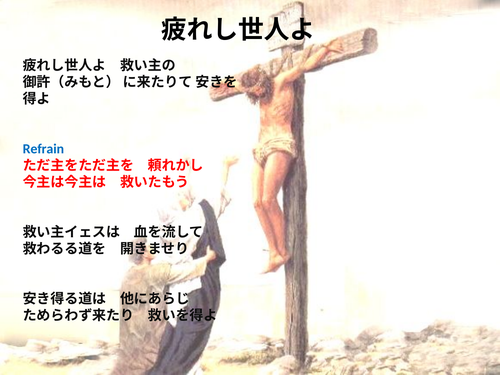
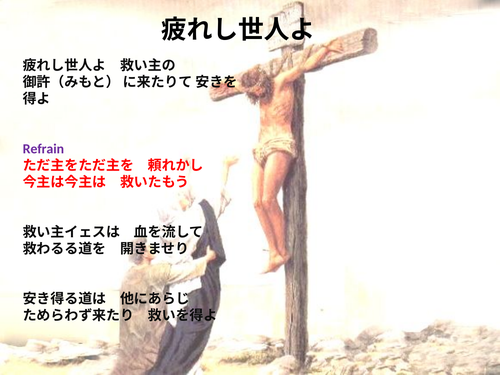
Refrain colour: blue -> purple (43, 149)
